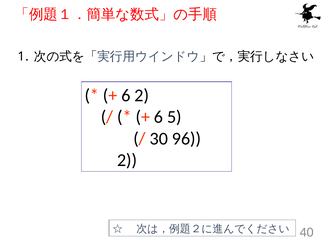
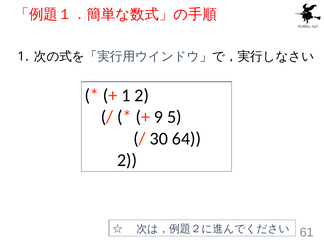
6: 6 -> 1 (126, 95)
6: 6 -> 9 (159, 117)
96: 96 -> 64 (186, 139)
40: 40 -> 61 (307, 233)
